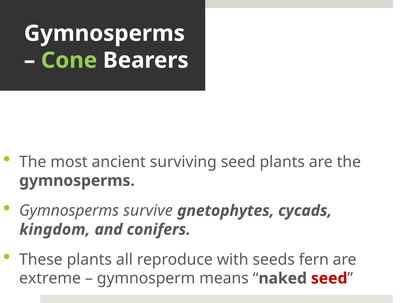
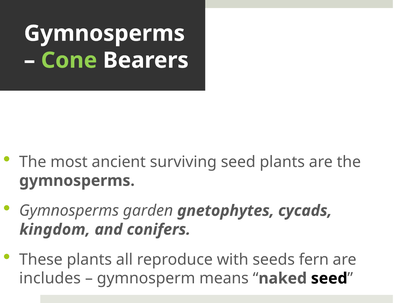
survive: survive -> garden (148, 210)
extreme: extreme -> includes (50, 278)
seed colour: red -> black (329, 278)
